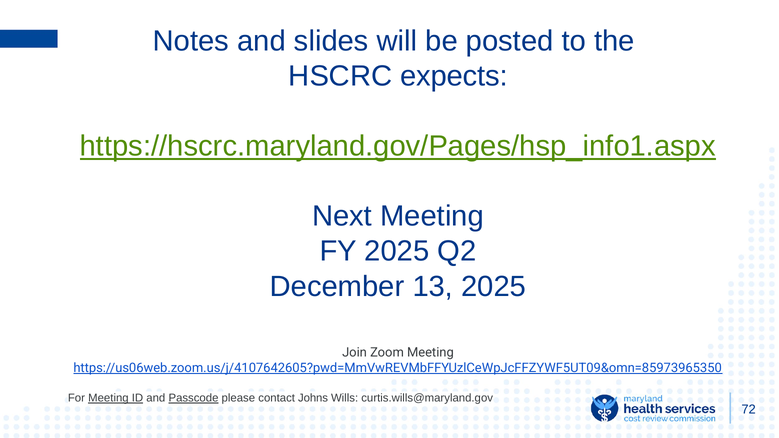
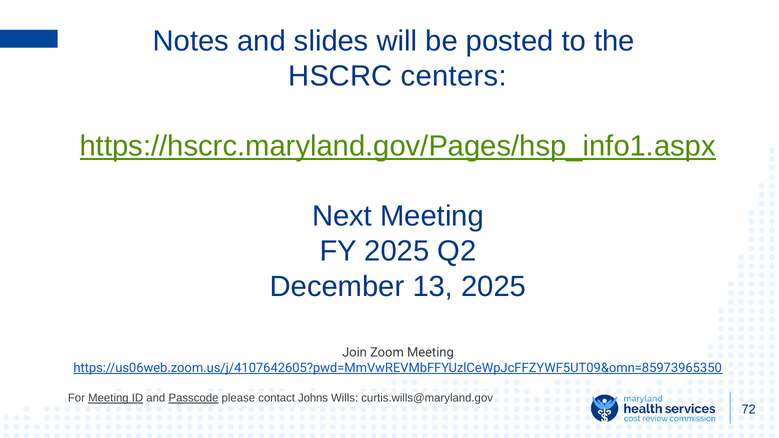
expects: expects -> centers (454, 76)
